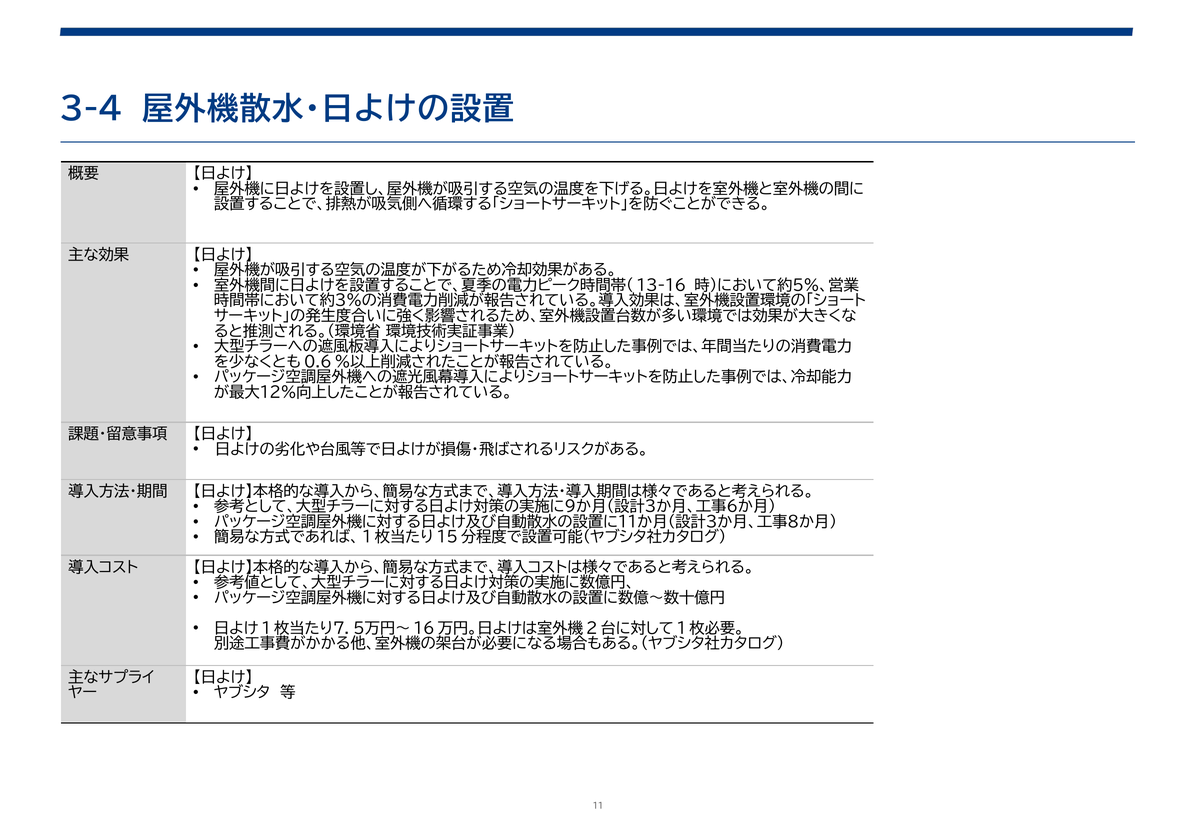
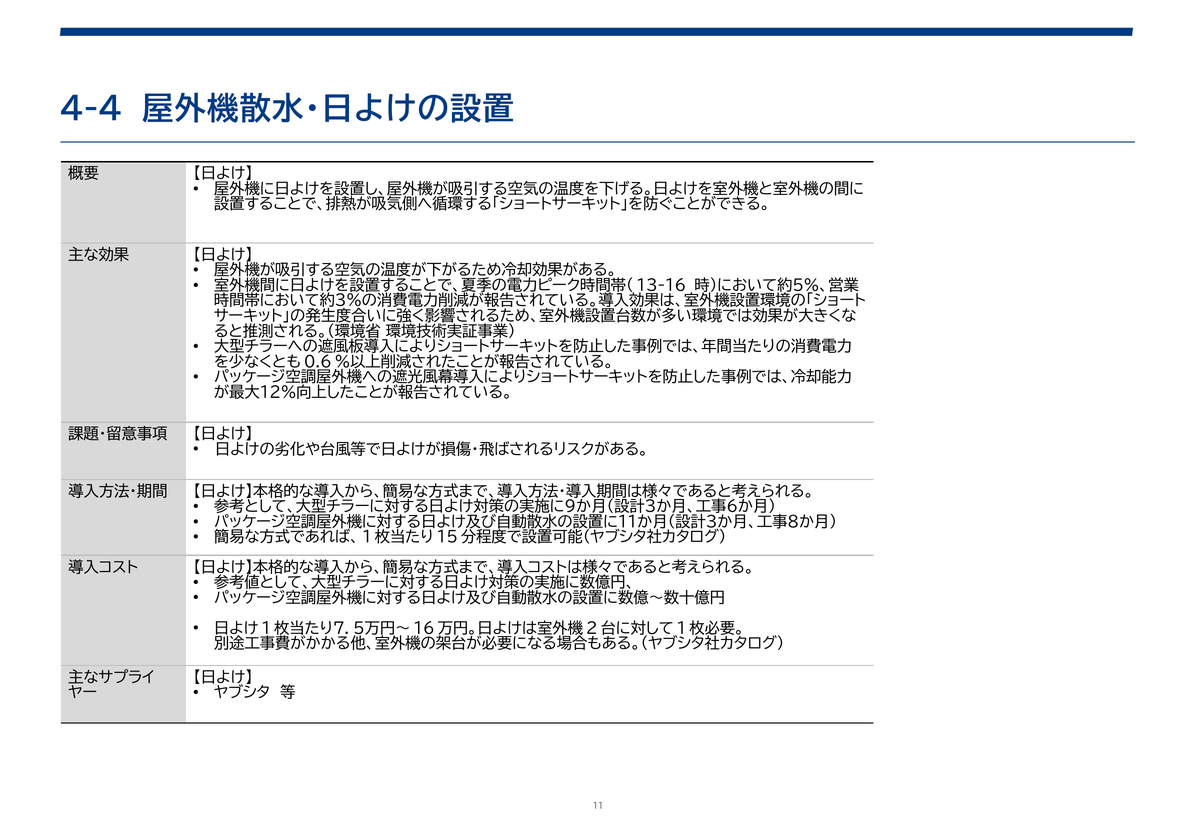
3-4: 3-4 -> 4-4 (91, 110)
